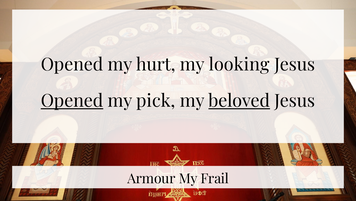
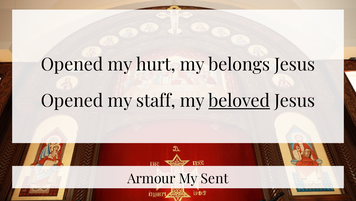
looking: looking -> belongs (239, 65)
Opened underline: present -> none (72, 101)
pick: pick -> staff (156, 101)
Frail: Frail -> Sent (215, 178)
